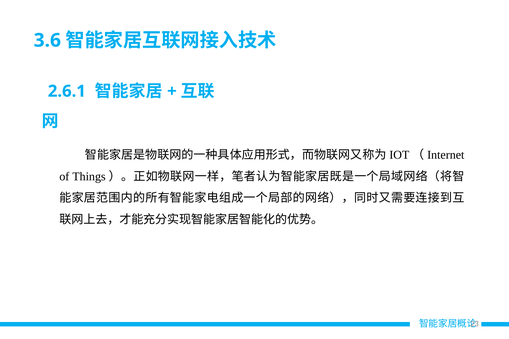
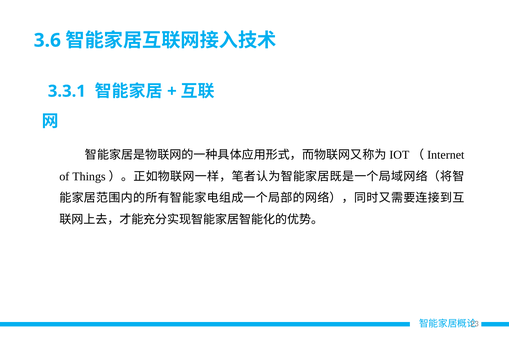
2.6.1: 2.6.1 -> 3.3.1 (67, 91)
